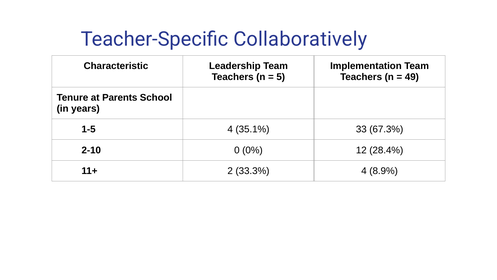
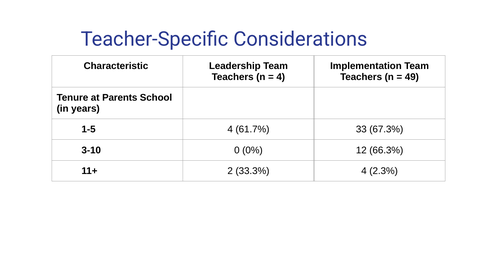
Collaboratively: Collaboratively -> Considerations (300, 39)
5: 5 -> 4 (281, 77)
35.1%: 35.1% -> 61.7% (252, 129)
2-10: 2-10 -> 3-10 (91, 150)
28.4%: 28.4% -> 66.3% (386, 150)
8.9%: 8.9% -> 2.3% (384, 171)
